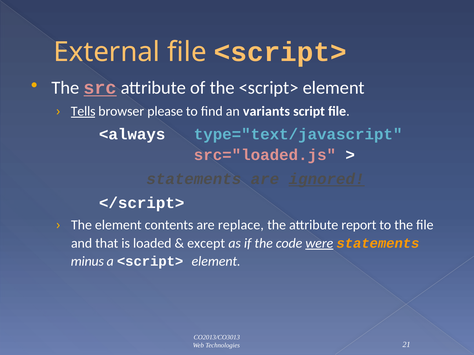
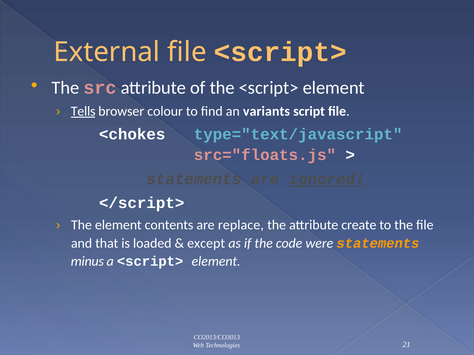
src underline: present -> none (100, 88)
please: please -> colour (165, 111)
<always: <always -> <chokes (132, 134)
src="loaded.js: src="loaded.js -> src="floats.js (265, 155)
report: report -> create (359, 225)
were underline: present -> none (319, 244)
